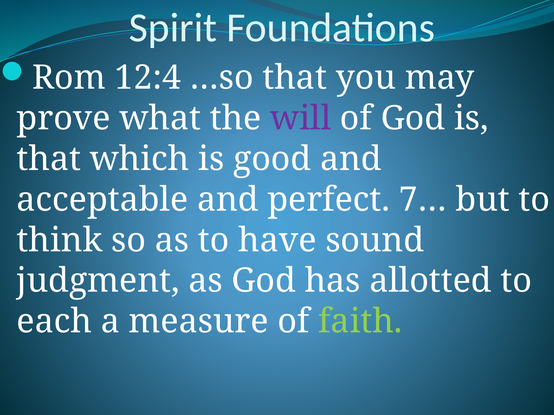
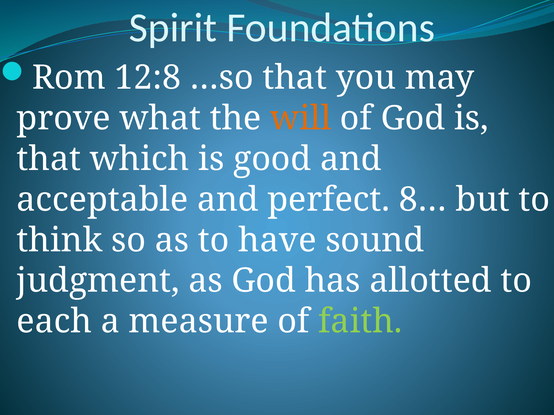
12:4: 12:4 -> 12:8 (148, 78)
will colour: purple -> orange (301, 118)
7…: 7… -> 8… (423, 200)
